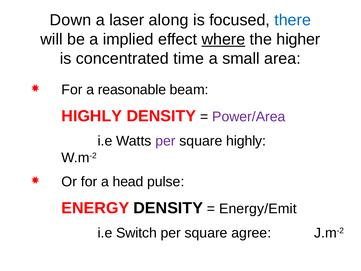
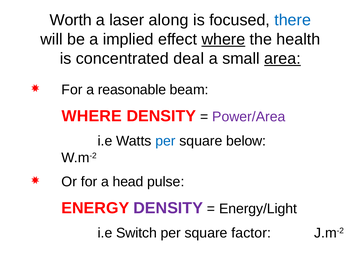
Down: Down -> Worth (71, 20)
higher: higher -> health (298, 39)
time: time -> deal (189, 59)
area underline: none -> present (282, 59)
HIGHLY: HIGHLY -> WHERE (92, 116)
per colour: purple -> blue (166, 141)
square highly: highly -> below (246, 141)
DENSITY colour: black -> purple (168, 208)
Energy/Emit: Energy/Emit -> Energy/Light (258, 208)
agree: agree -> factor (251, 233)
